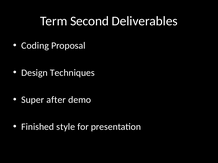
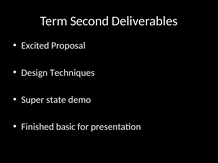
Coding: Coding -> Excited (35, 46)
after: after -> state (56, 100)
style: style -> basic (66, 127)
